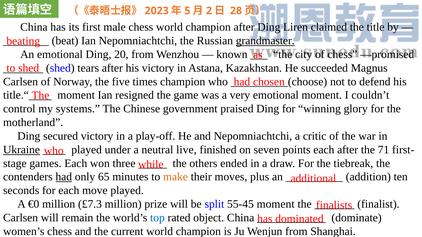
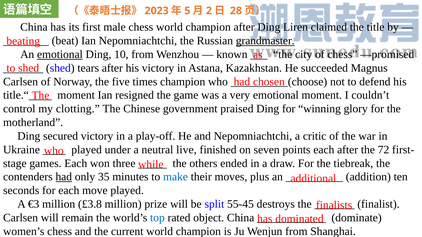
emotional underline: none -> present (60, 54)
20: 20 -> 10 (121, 54)
systems: systems -> clotting (78, 109)
Ukraine underline: present -> none (22, 150)
71: 71 -> 72 (384, 150)
65: 65 -> 35 (104, 177)
make colour: orange -> blue (176, 177)
€0: €0 -> €3 (34, 204)
£7.3: £7.3 -> £3.8 (90, 204)
55-45 moment: moment -> destroys (276, 204)
